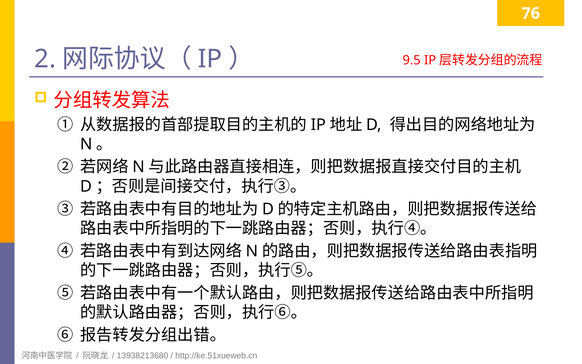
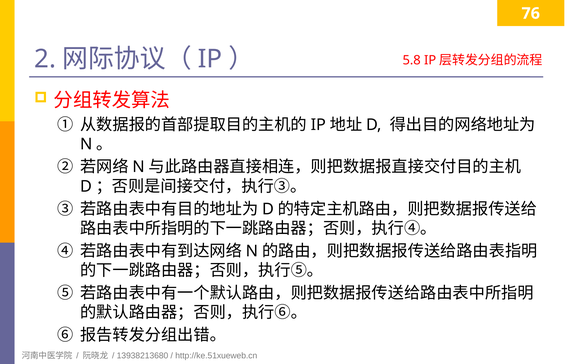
9.5: 9.5 -> 5.8 (412, 60)
